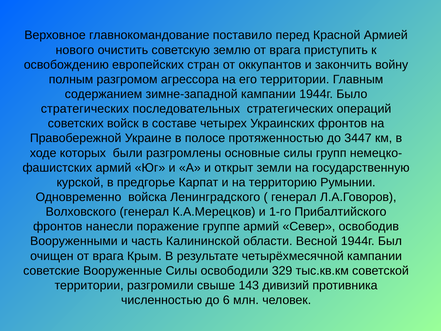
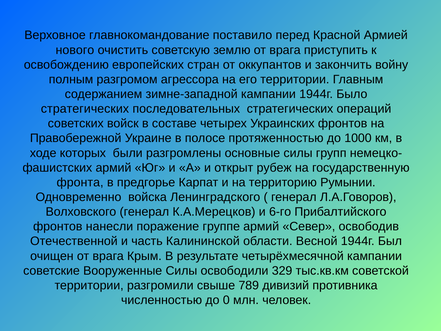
3447: 3447 -> 1000 (358, 138)
земли: земли -> рубеж (274, 168)
курской: курской -> фронта (80, 182)
1-го: 1-го -> 6-го (280, 212)
Вооруженными: Вооруженными -> Отечественной (74, 241)
143: 143 -> 789 (249, 285)
6: 6 -> 0 (226, 300)
